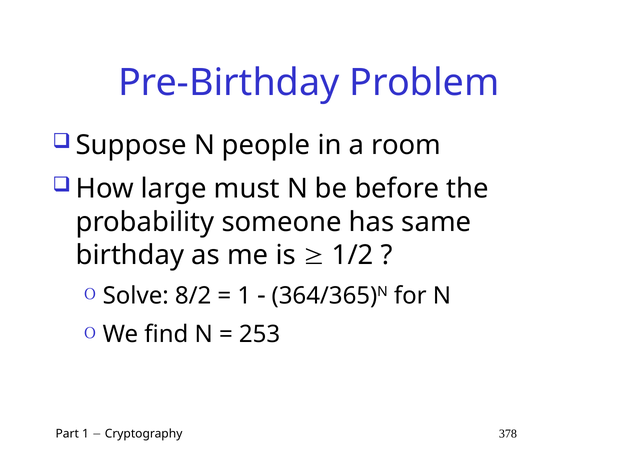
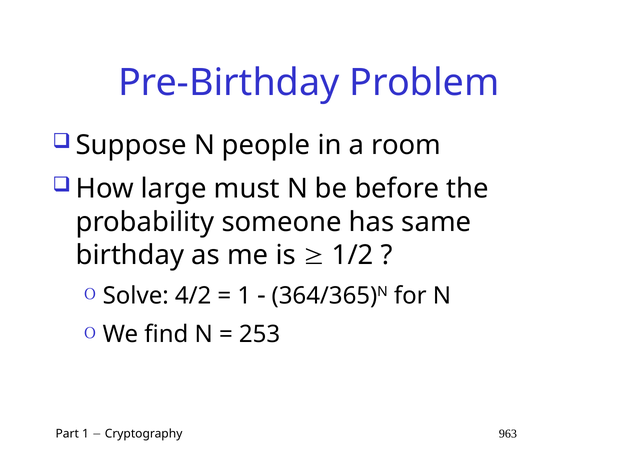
8/2: 8/2 -> 4/2 (193, 295)
378: 378 -> 963 (508, 433)
